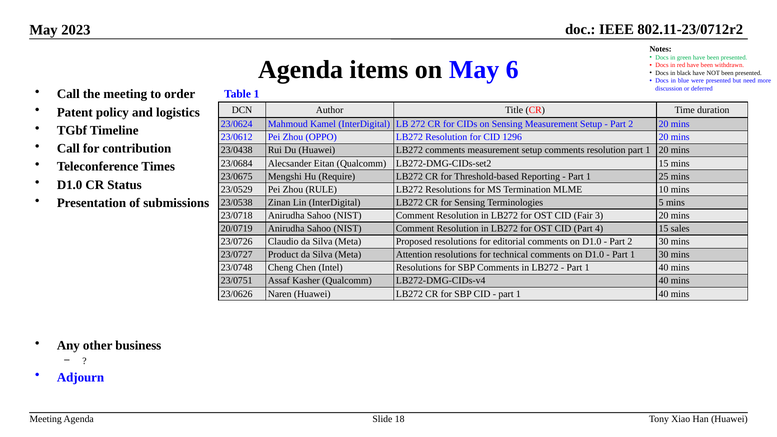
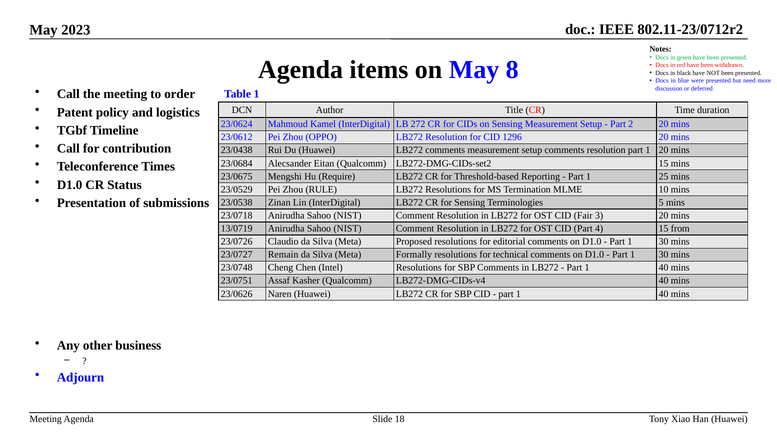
6: 6 -> 8 (512, 70)
20/0719: 20/0719 -> 13/0719 (237, 229)
sales: sales -> from (680, 229)
2: 2 -> 1 (630, 242)
Product: Product -> Remain (283, 255)
Attention: Attention -> Formally (414, 255)
